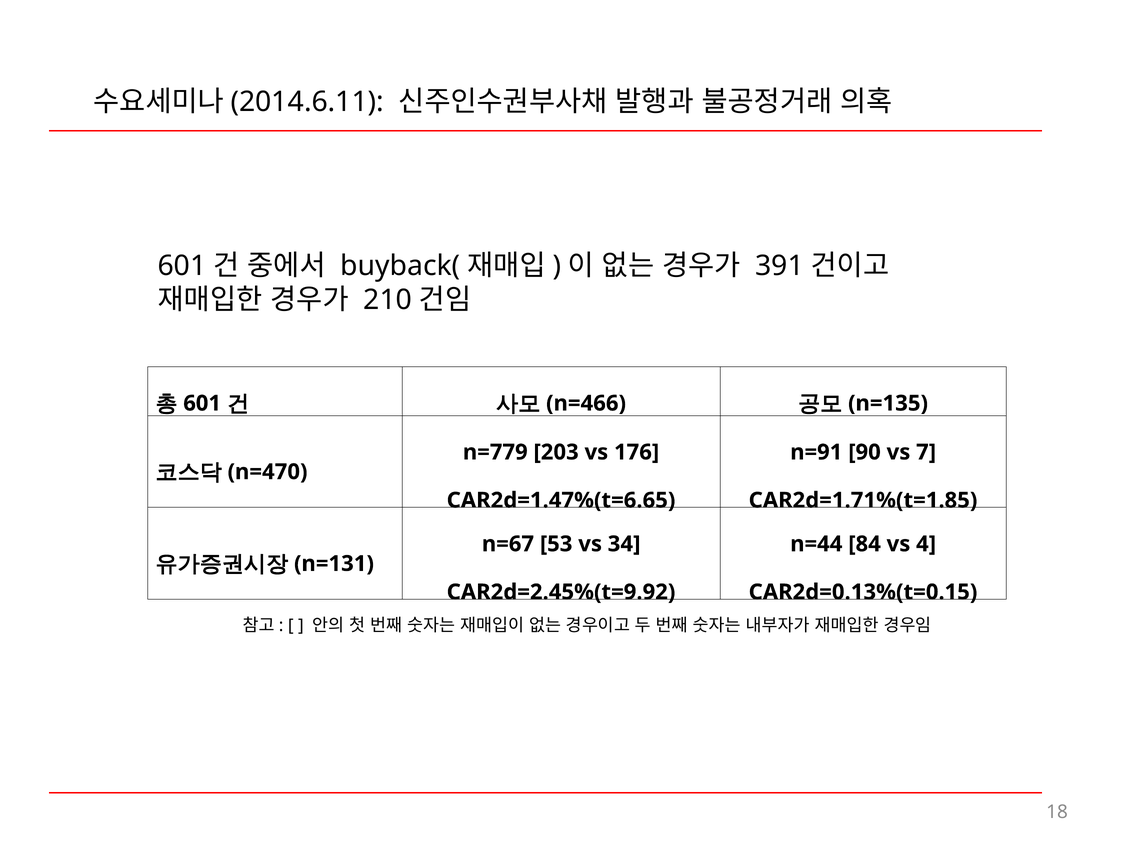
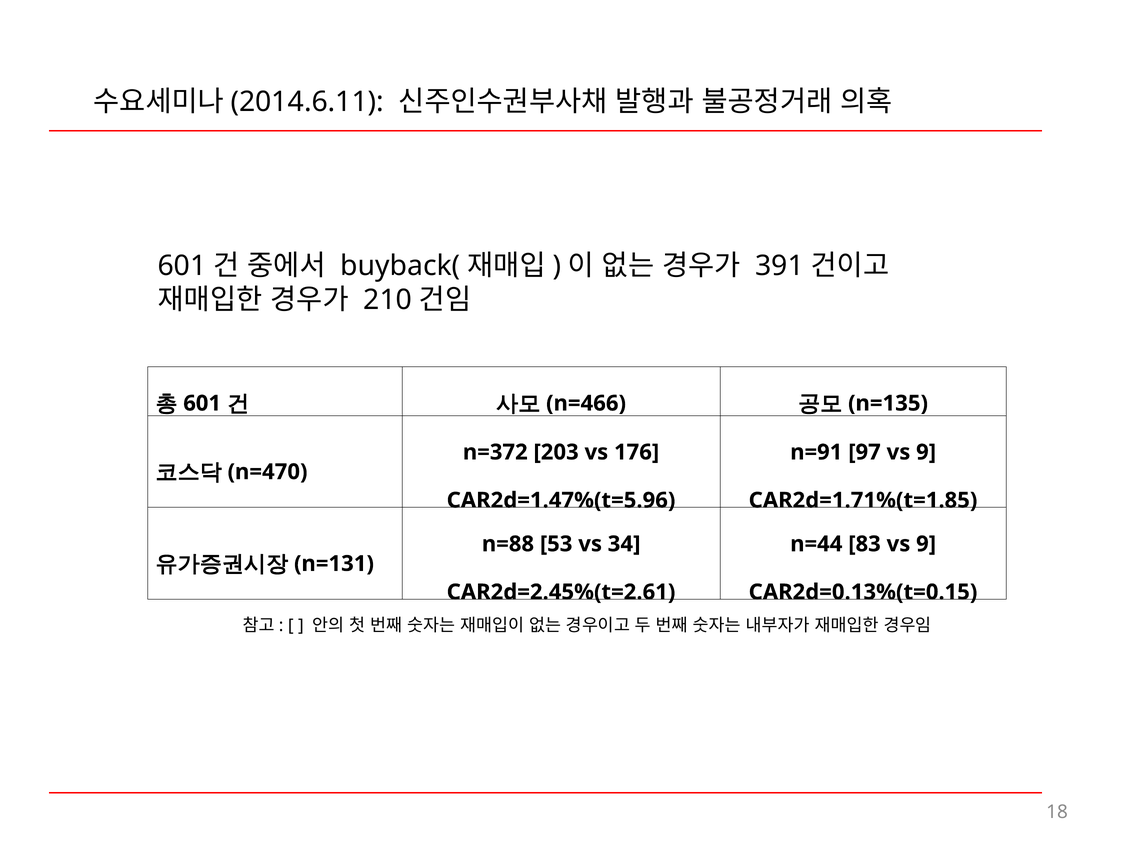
n=779: n=779 -> n=372 (495, 452)
90: 90 -> 97 (865, 452)
7: 7 -> 9 (926, 452)
CAR2d=1.47%(t=6.65: CAR2d=1.47%(t=6.65 -> CAR2d=1.47%(t=5.96 (561, 500)
n=67: n=67 -> n=88 (508, 544)
84: 84 -> 83 (865, 544)
4: 4 -> 9 (926, 544)
CAR2d=2.45%(t=9.92: CAR2d=2.45%(t=9.92 -> CAR2d=2.45%(t=2.61 (561, 592)
